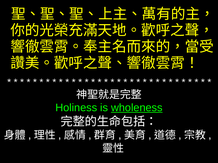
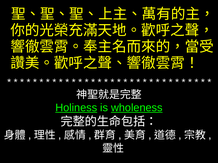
Holiness underline: none -> present (76, 108)
